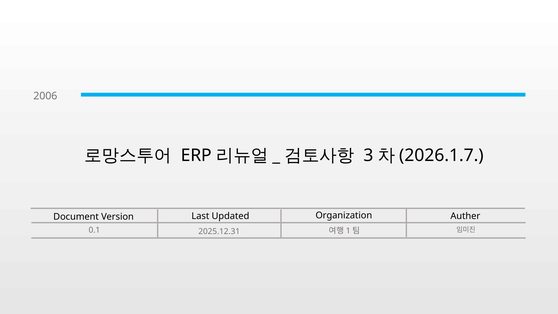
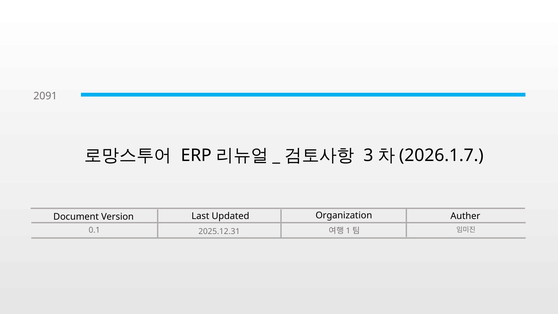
2006: 2006 -> 2091 (45, 96)
